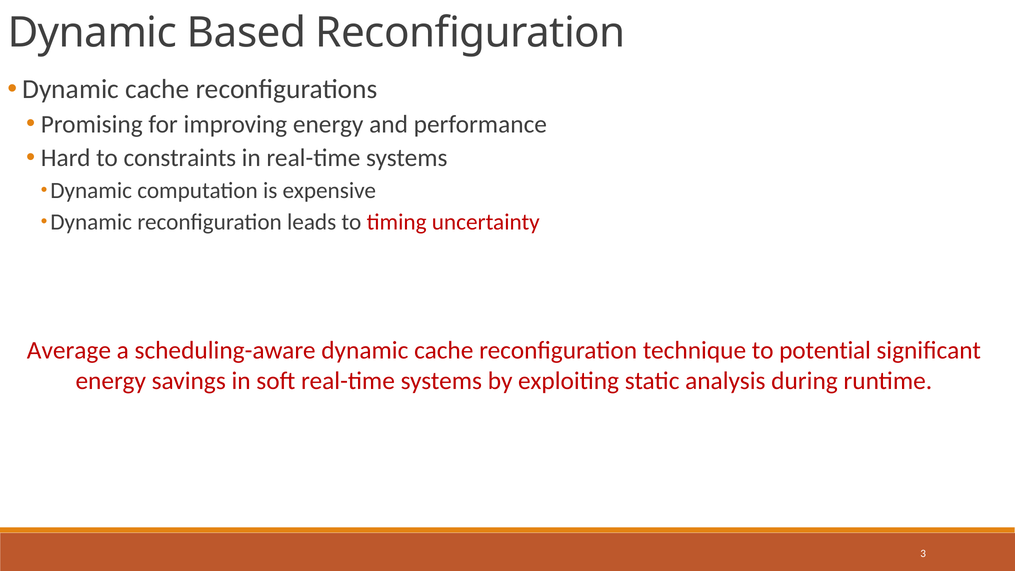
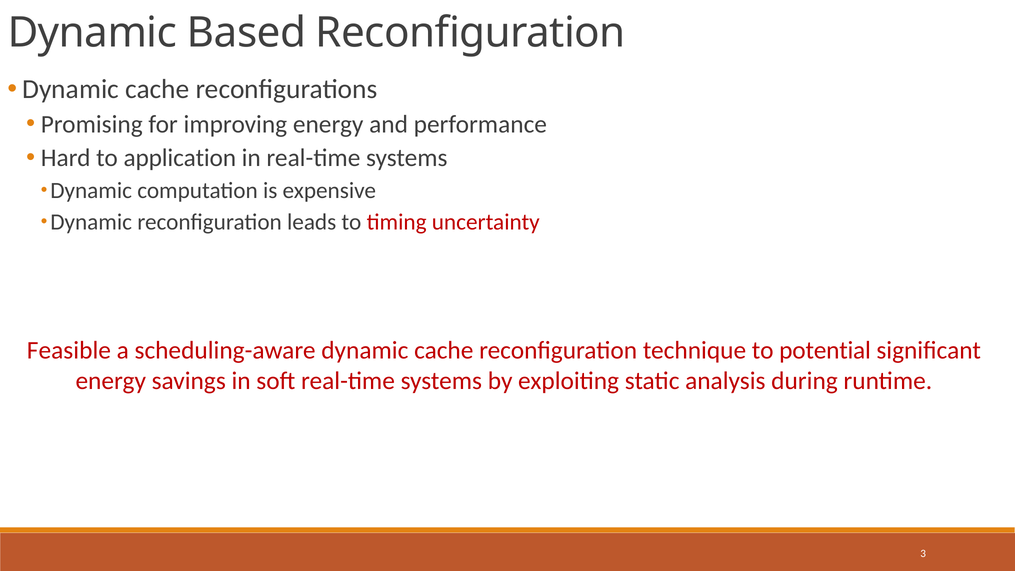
constraints: constraints -> application (180, 158)
Average: Average -> Feasible (69, 351)
